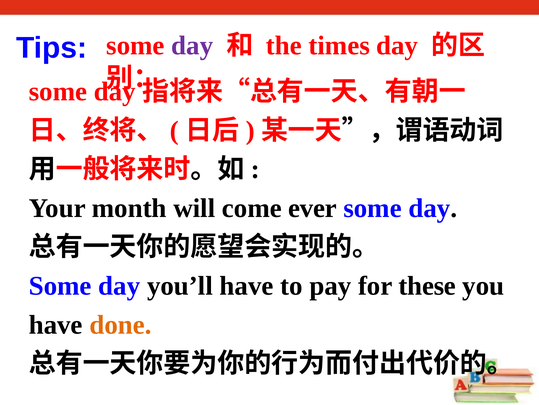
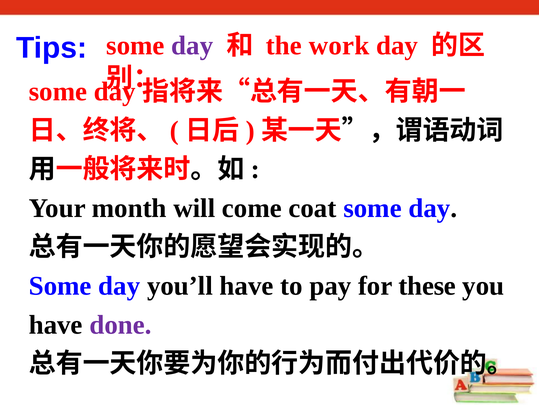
times: times -> work (339, 46)
ever: ever -> coat (312, 208)
done colour: orange -> purple (120, 324)
